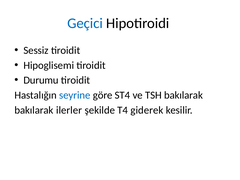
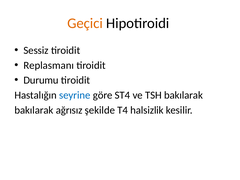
Geçici colour: blue -> orange (85, 23)
Hipoglisemi: Hipoglisemi -> Replasmanı (49, 65)
ilerler: ilerler -> ağrısız (69, 110)
giderek: giderek -> halsizlik (147, 110)
